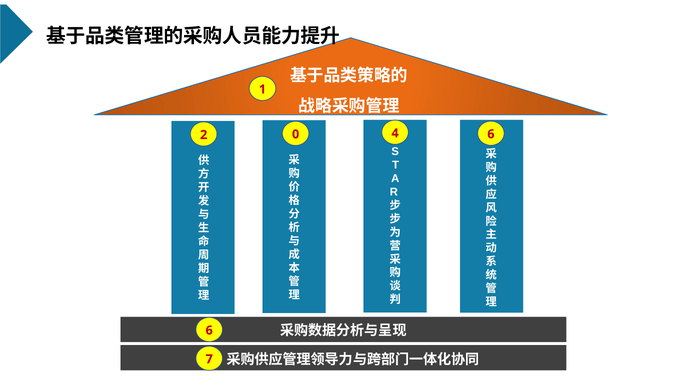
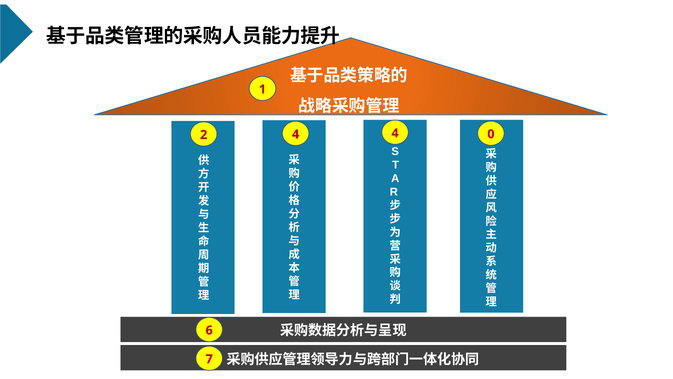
2 0: 0 -> 4 (296, 134)
4 6: 6 -> 0 (491, 134)
